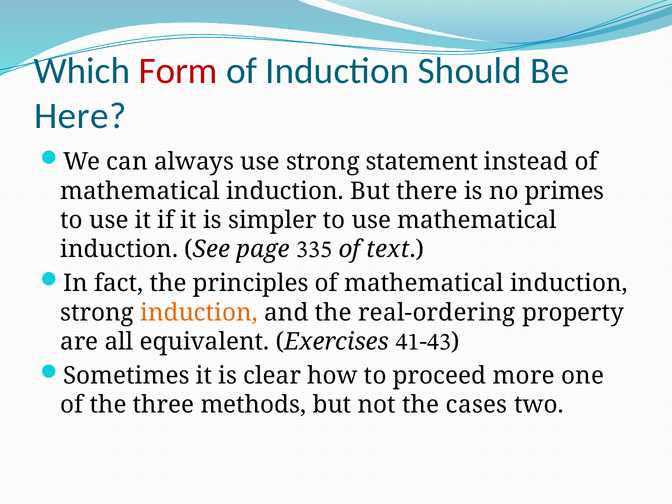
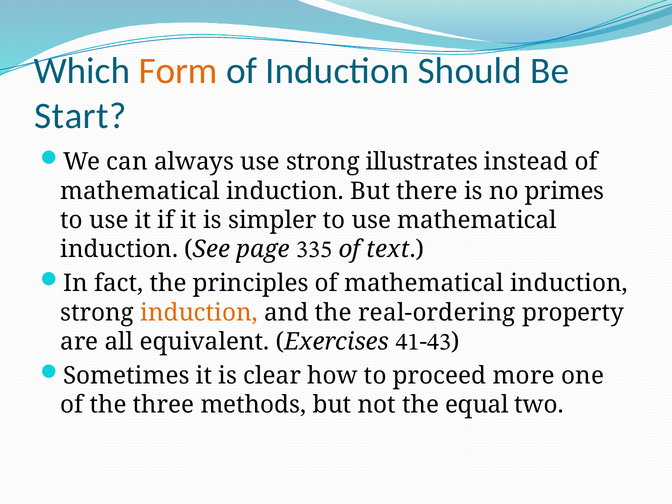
Form colour: red -> orange (178, 71)
Here: Here -> Start (80, 116)
statement: statement -> illustrates (422, 162)
cases: cases -> equal (477, 405)
